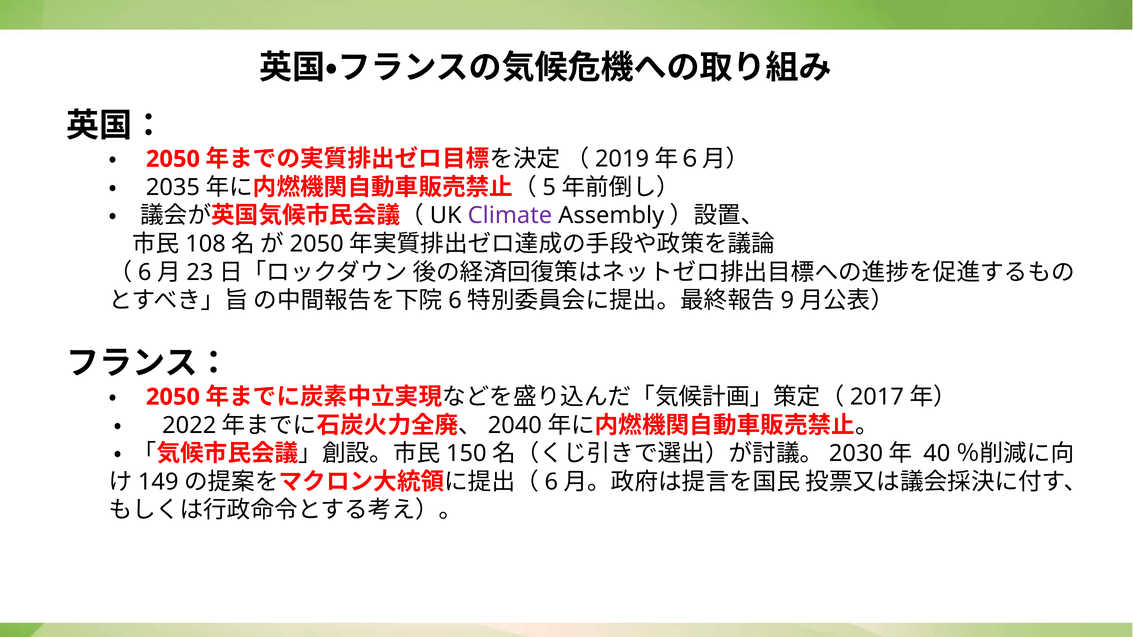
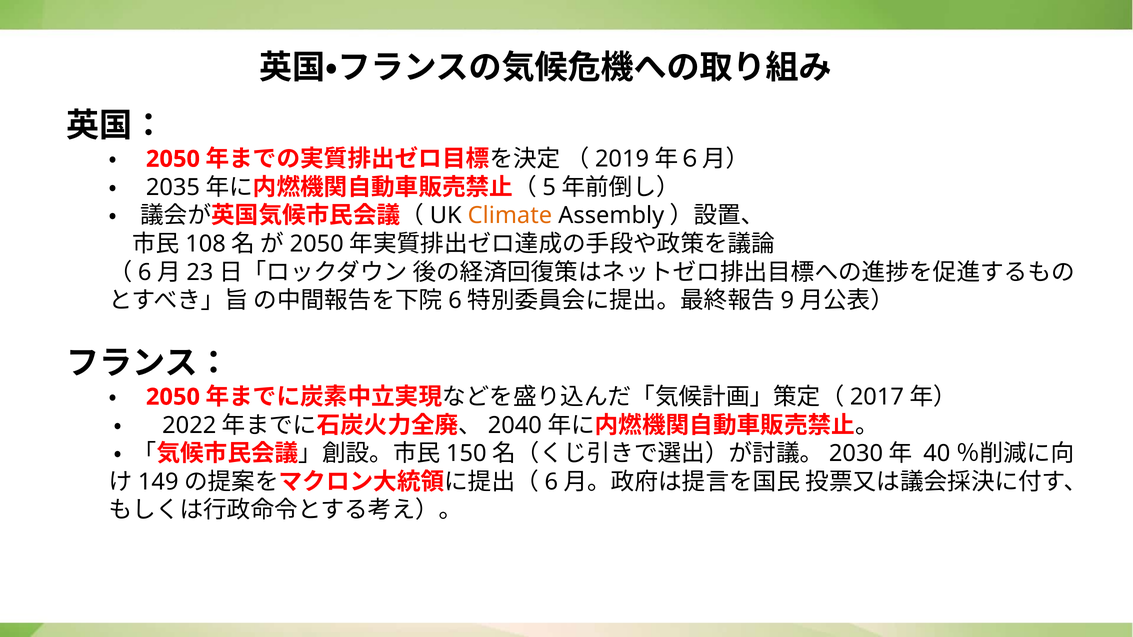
Climate colour: purple -> orange (510, 216)
